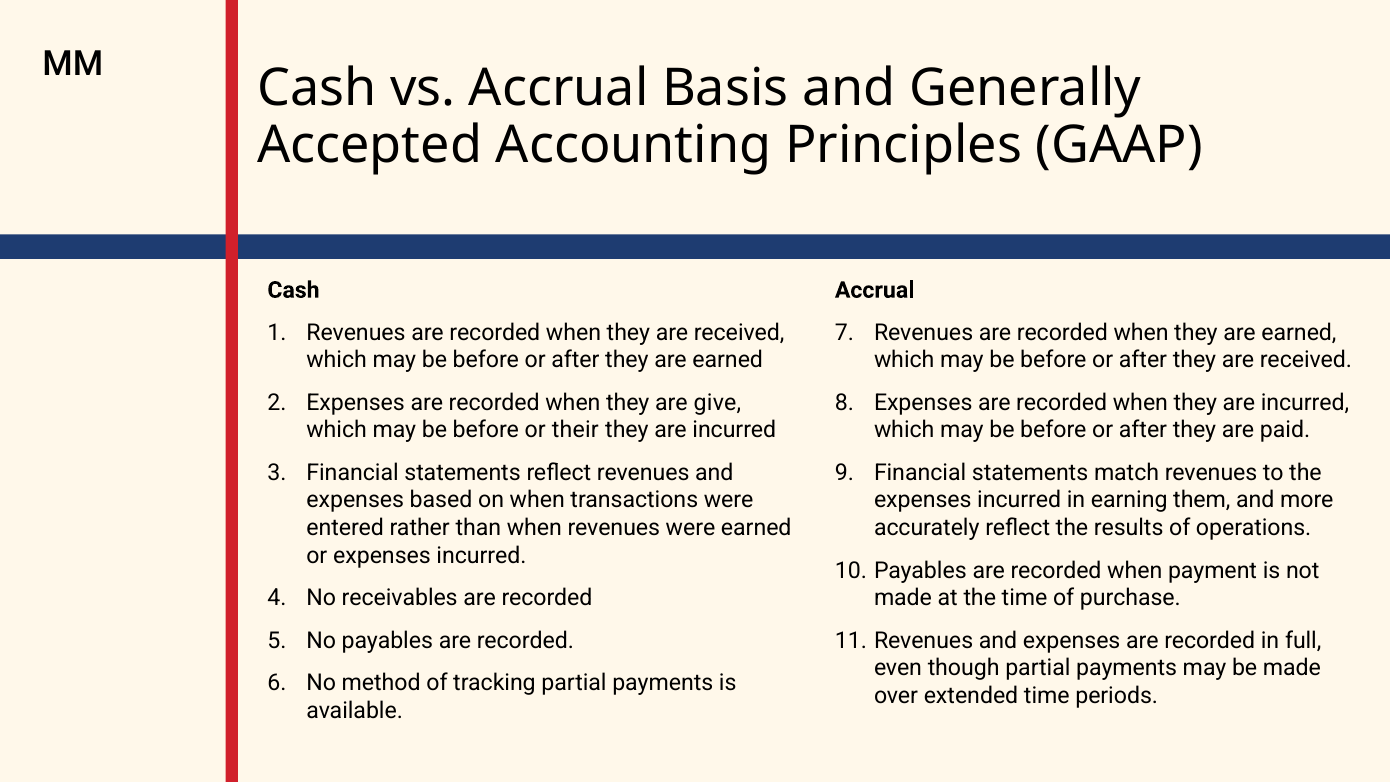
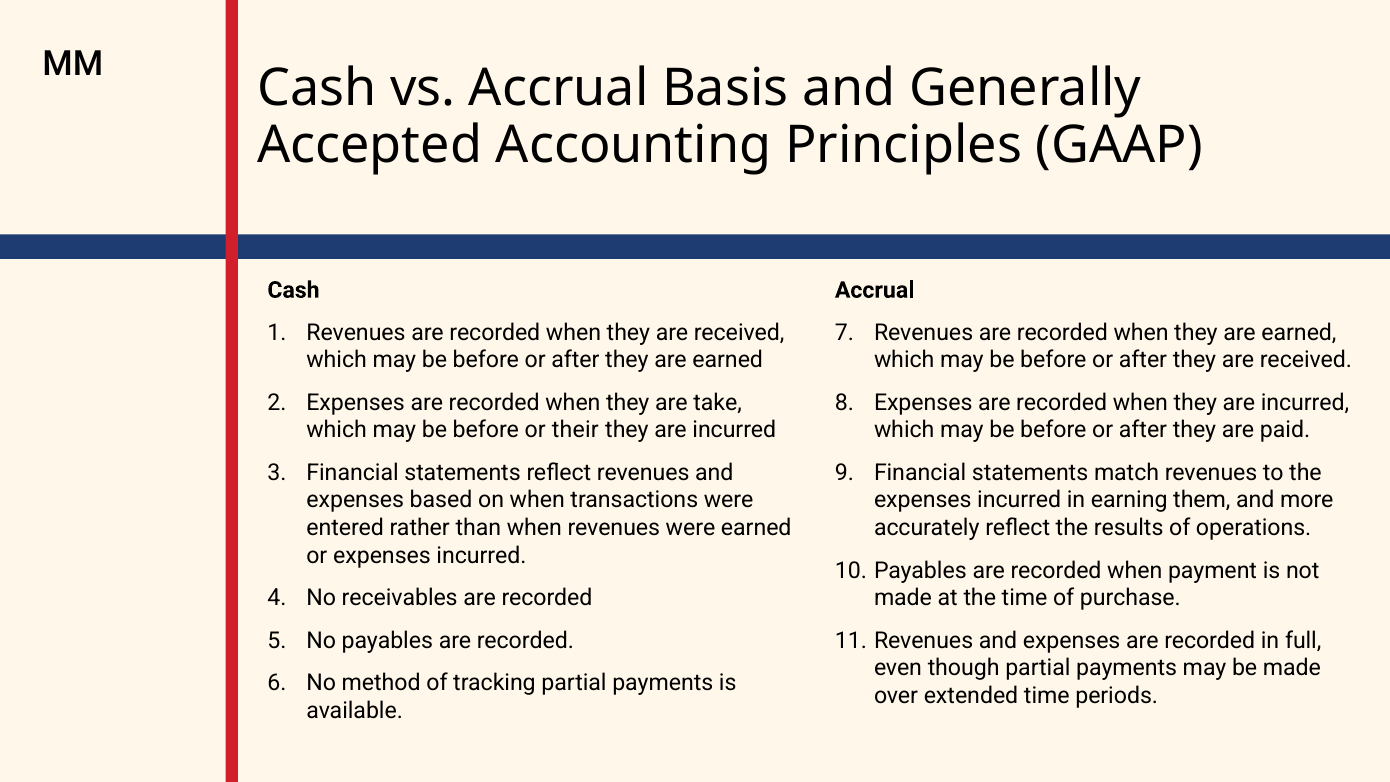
give: give -> take (718, 402)
